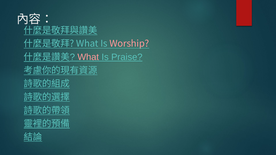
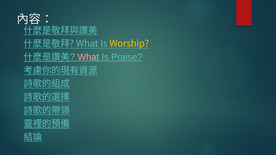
Worship colour: pink -> yellow (129, 44)
